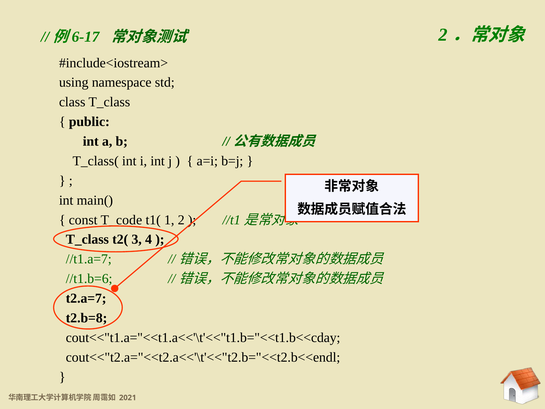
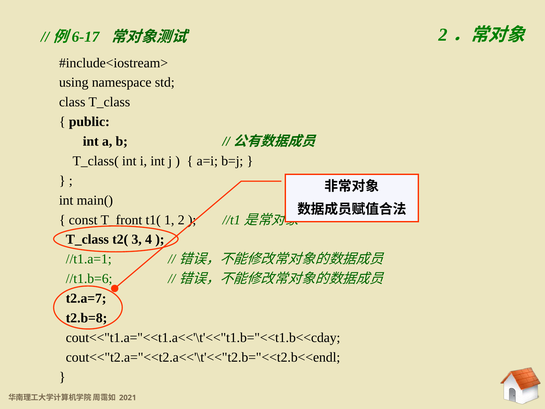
T_code: T_code -> T_front (121, 220)
//t1.a=7: //t1.a=7 -> //t1.a=1 (89, 259)
